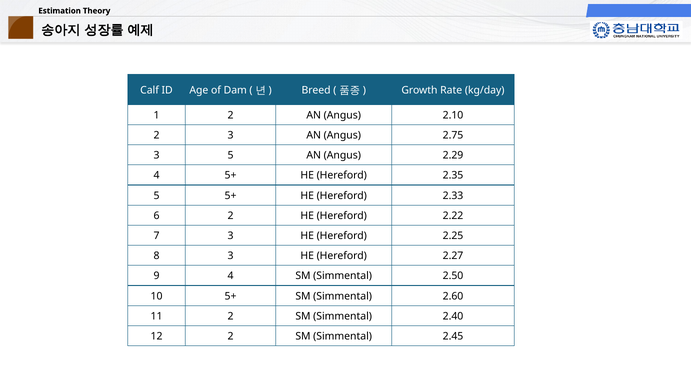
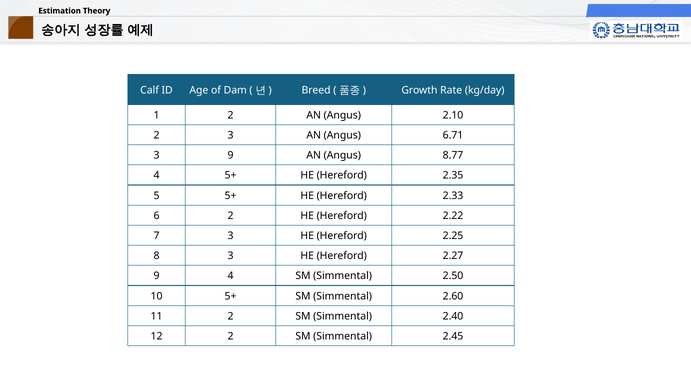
2.75: 2.75 -> 6.71 (453, 135)
3 5: 5 -> 9 (231, 155)
2.29: 2.29 -> 8.77 (453, 155)
